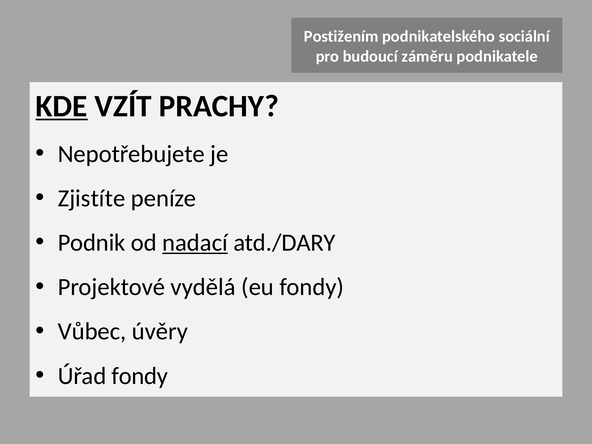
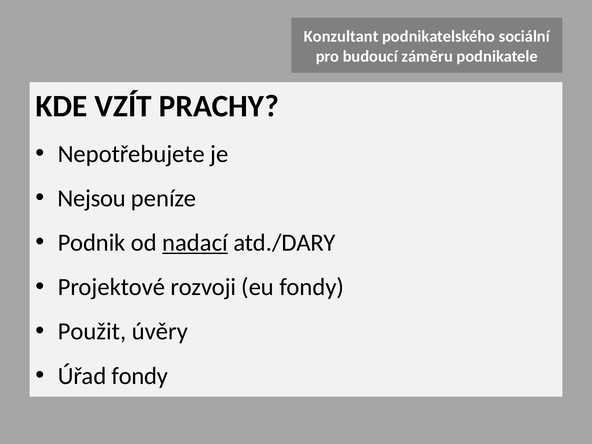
Postižením: Postižením -> Konzultant (341, 37)
KDE underline: present -> none (62, 106)
Zjistíte: Zjistíte -> Nejsou (92, 198)
vydělá: vydělá -> rozvoji (203, 287)
Vůbec: Vůbec -> Použit (92, 332)
